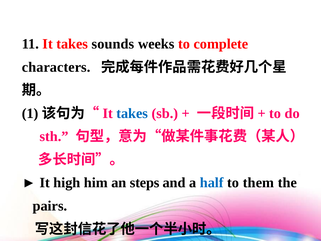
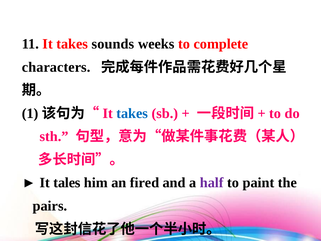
high: high -> tales (67, 183)
steps: steps -> fired (145, 183)
half colour: blue -> purple (212, 183)
them: them -> paint (259, 183)
